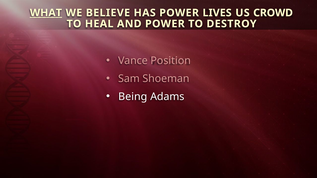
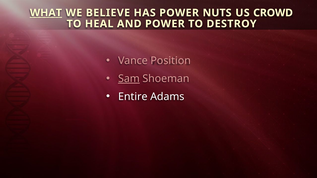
LIVES: LIVES -> NUTS (217, 13)
Sam underline: none -> present (129, 79)
Being: Being -> Entire (133, 97)
